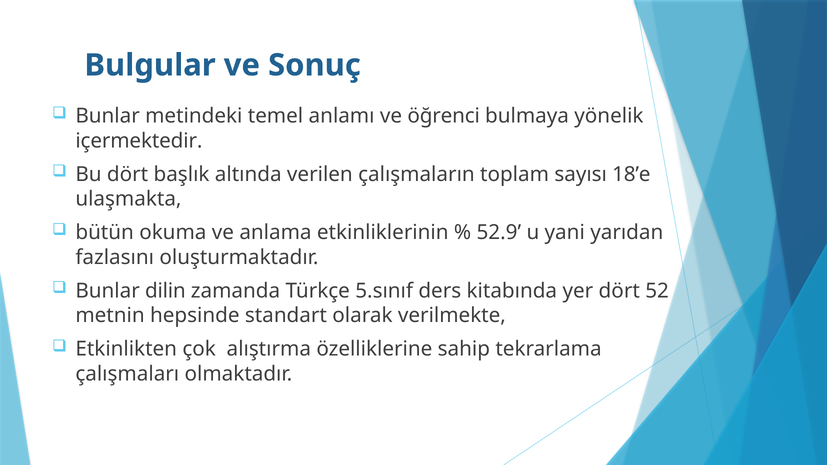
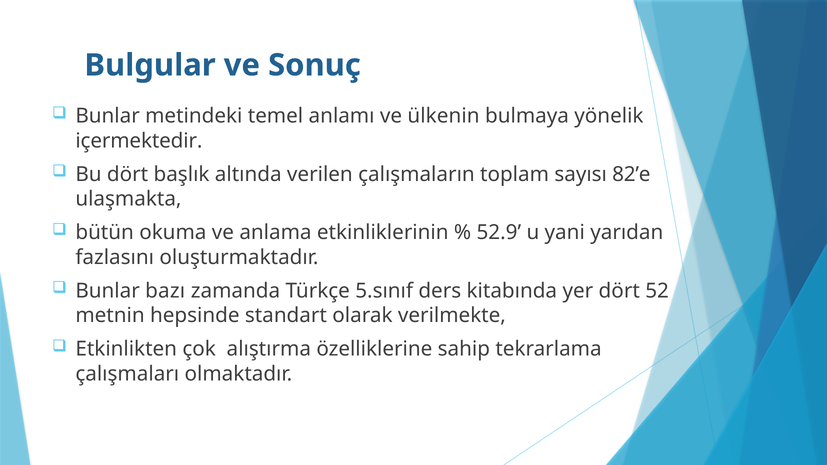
öğrenci: öğrenci -> ülkenin (444, 116)
18’e: 18’e -> 82’e (631, 174)
dilin: dilin -> bazı (165, 291)
